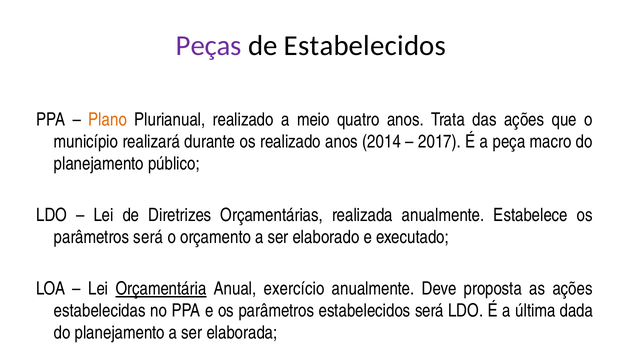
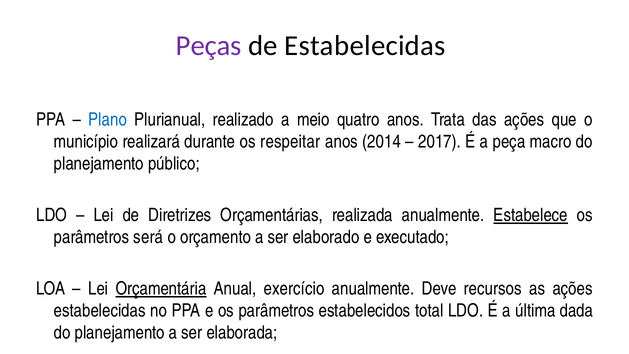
de Estabelecidos: Estabelecidos -> Estabelecidas (365, 46)
Plano colour: orange -> blue (108, 120)
os realizado: realizado -> respeitar (290, 142)
Estabelece underline: none -> present (531, 215)
proposta: proposta -> recursos (493, 289)
estabelecidos será: será -> total (429, 311)
